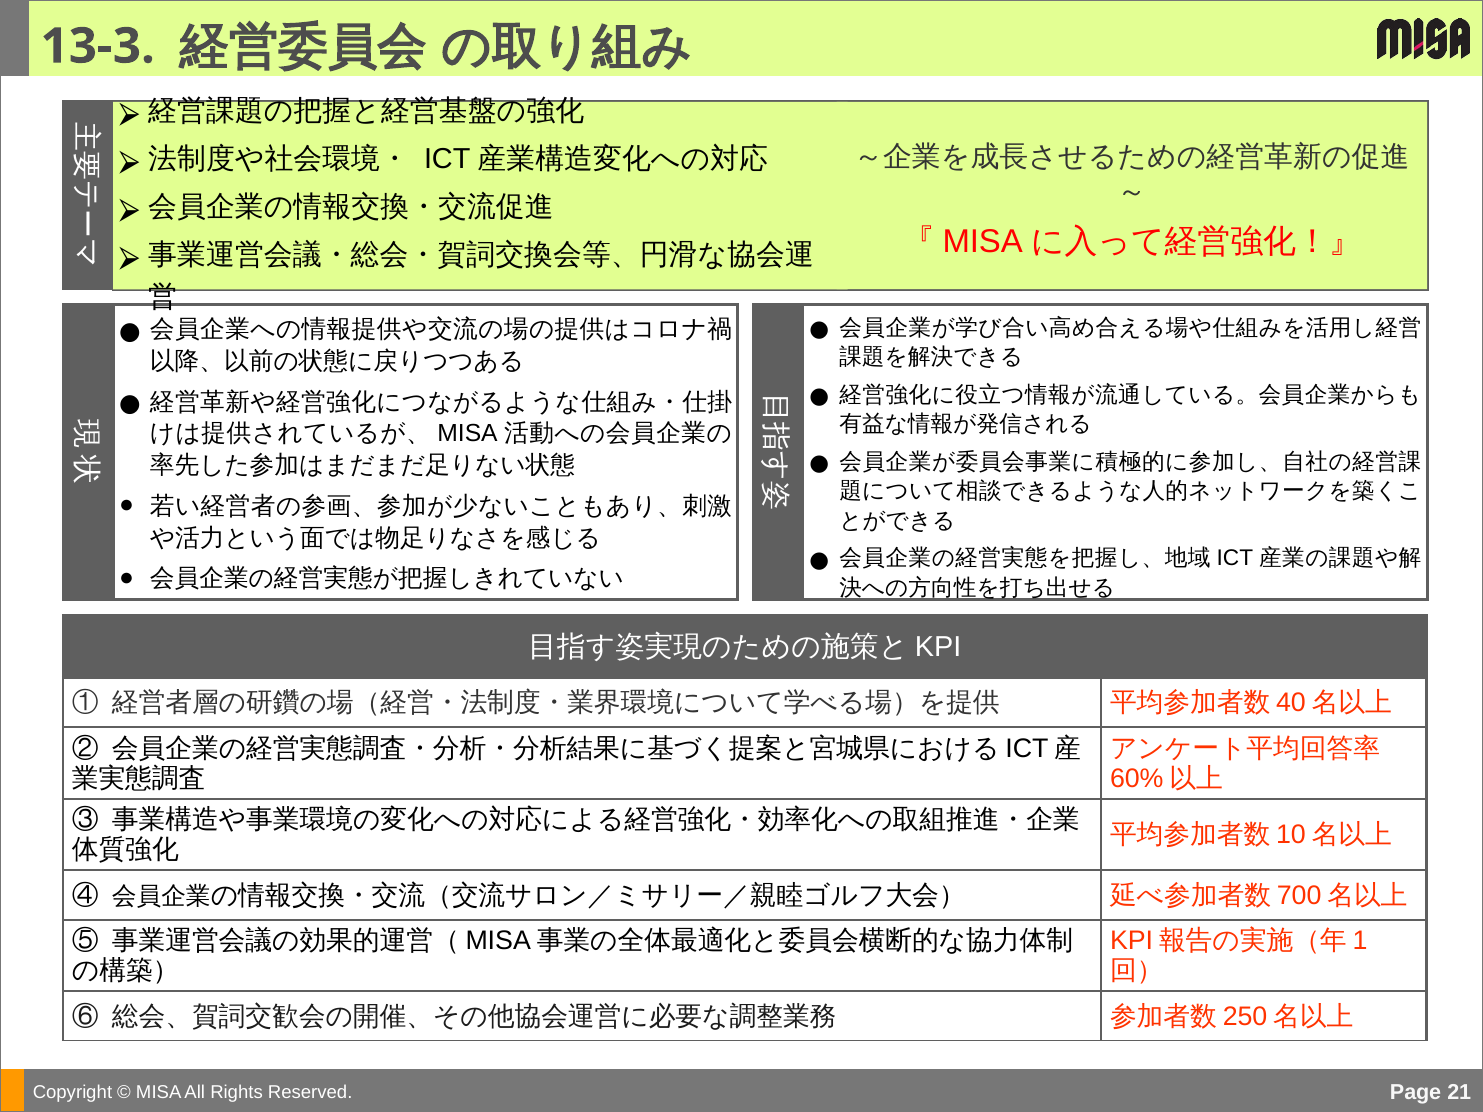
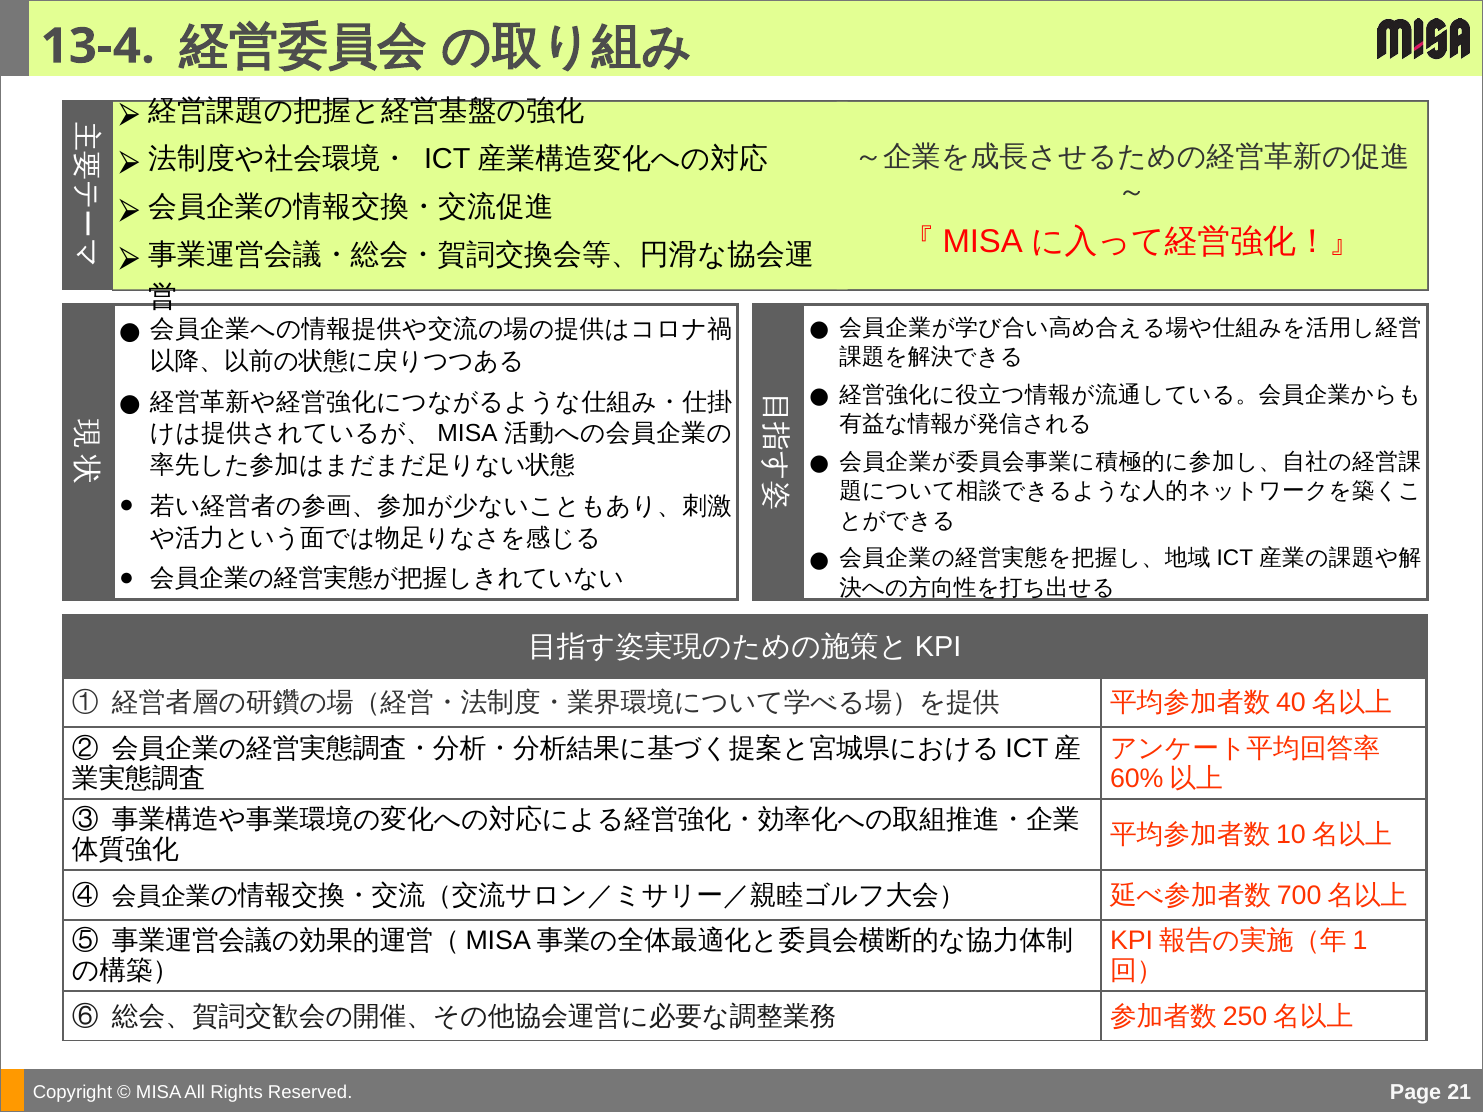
13-3: 13-3 -> 13-4 (98, 46)
